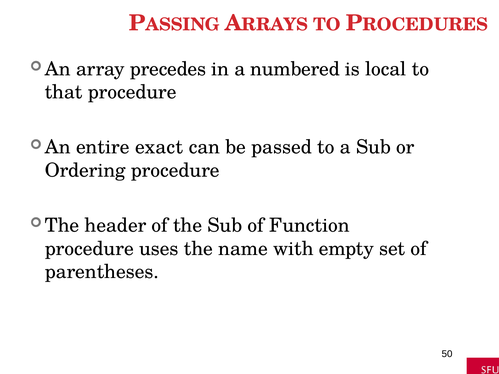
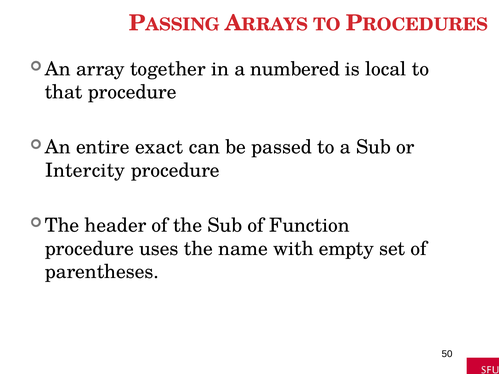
precedes: precedes -> together (168, 69)
Ordering: Ordering -> Intercity (85, 171)
